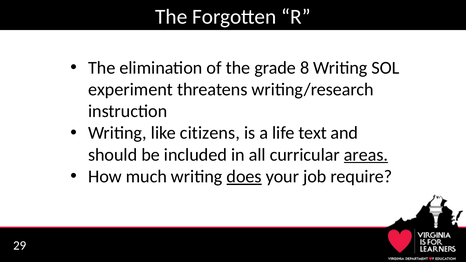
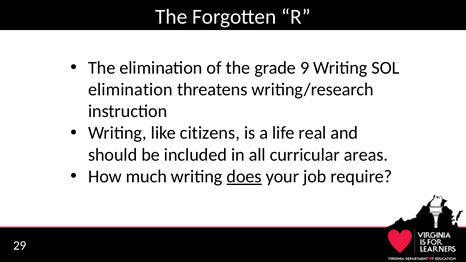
8: 8 -> 9 (305, 68)
experiment: experiment -> elimination (130, 90)
text: text -> real (313, 133)
areas underline: present -> none (366, 155)
